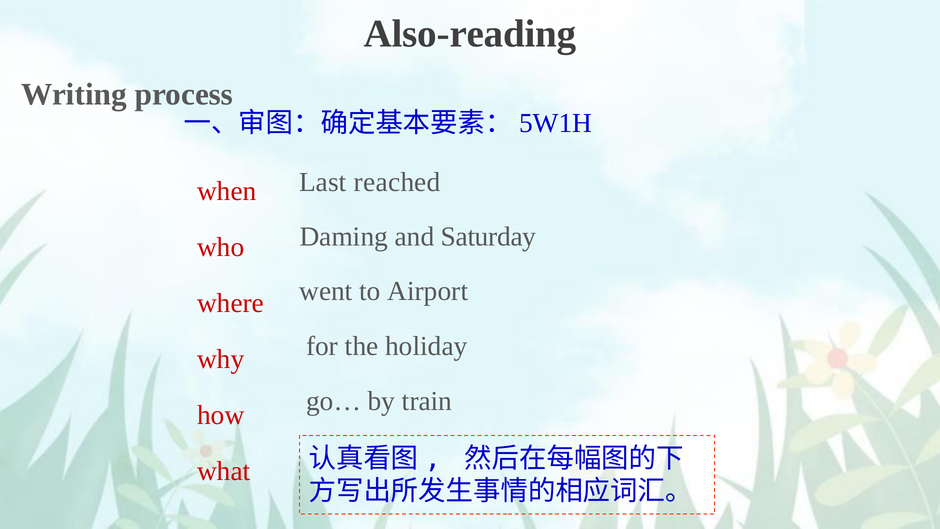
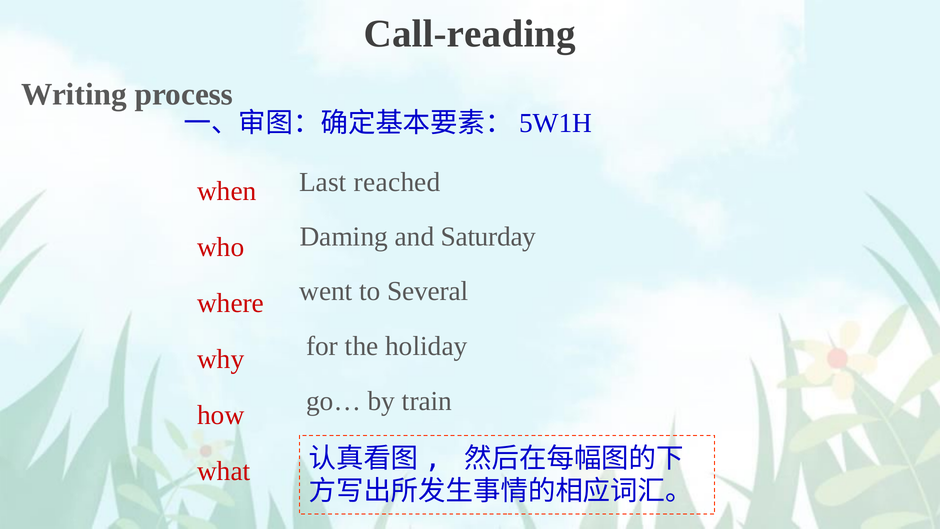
Also-reading: Also-reading -> Call-reading (470, 34)
Airport: Airport -> Several (428, 291)
